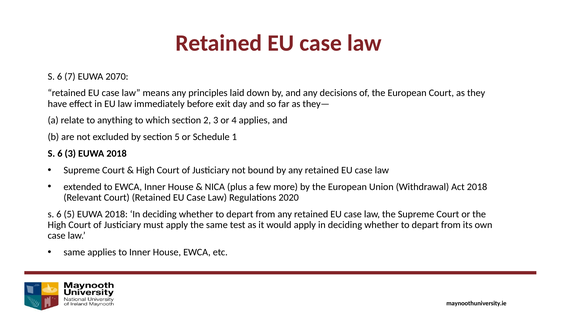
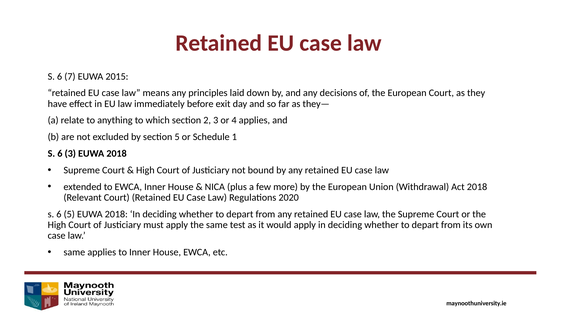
2070: 2070 -> 2015 (117, 77)
